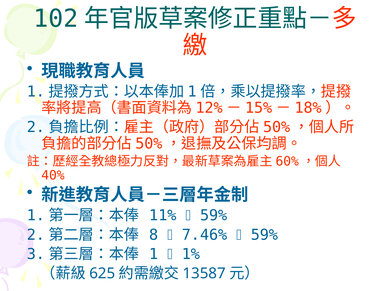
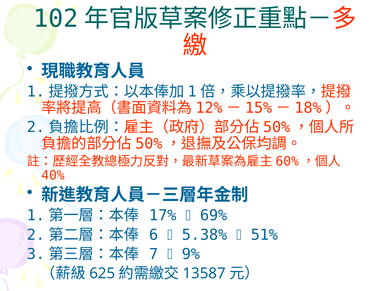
11%: 11% -> 17% (163, 215)
59%: 59% -> 69% (214, 215)
8: 8 -> 6 (154, 235)
7.46%: 7.46% -> 5.38% (205, 235)
59%: 59% -> 51% (264, 235)
1: 1 -> 7 (154, 254)
1%: 1% -> 9% (191, 254)
